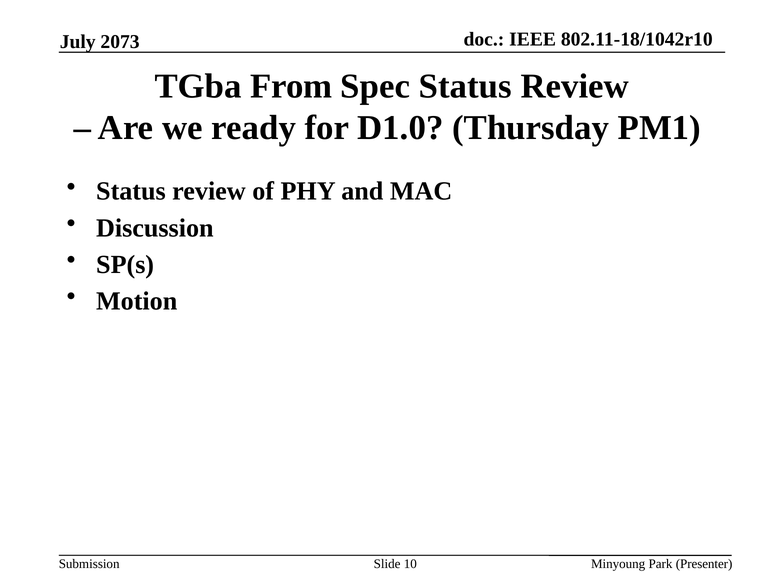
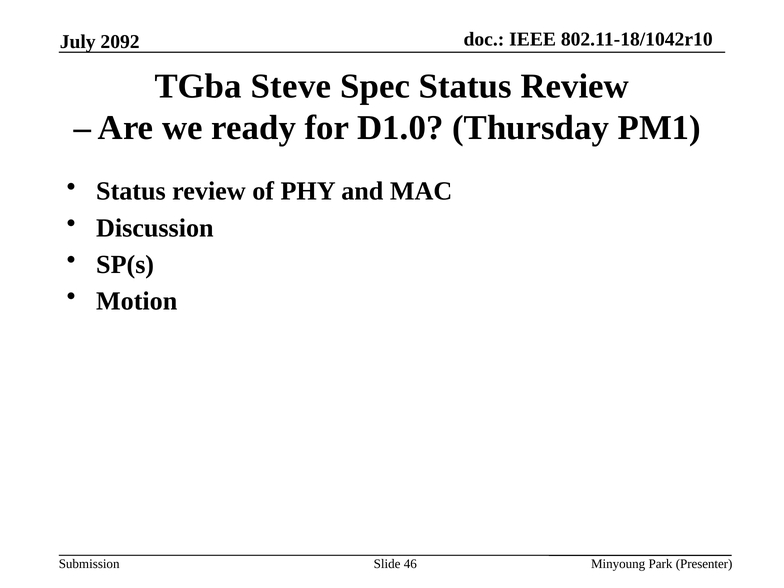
2073: 2073 -> 2092 (120, 42)
From: From -> Steve (291, 86)
10: 10 -> 46 (410, 564)
